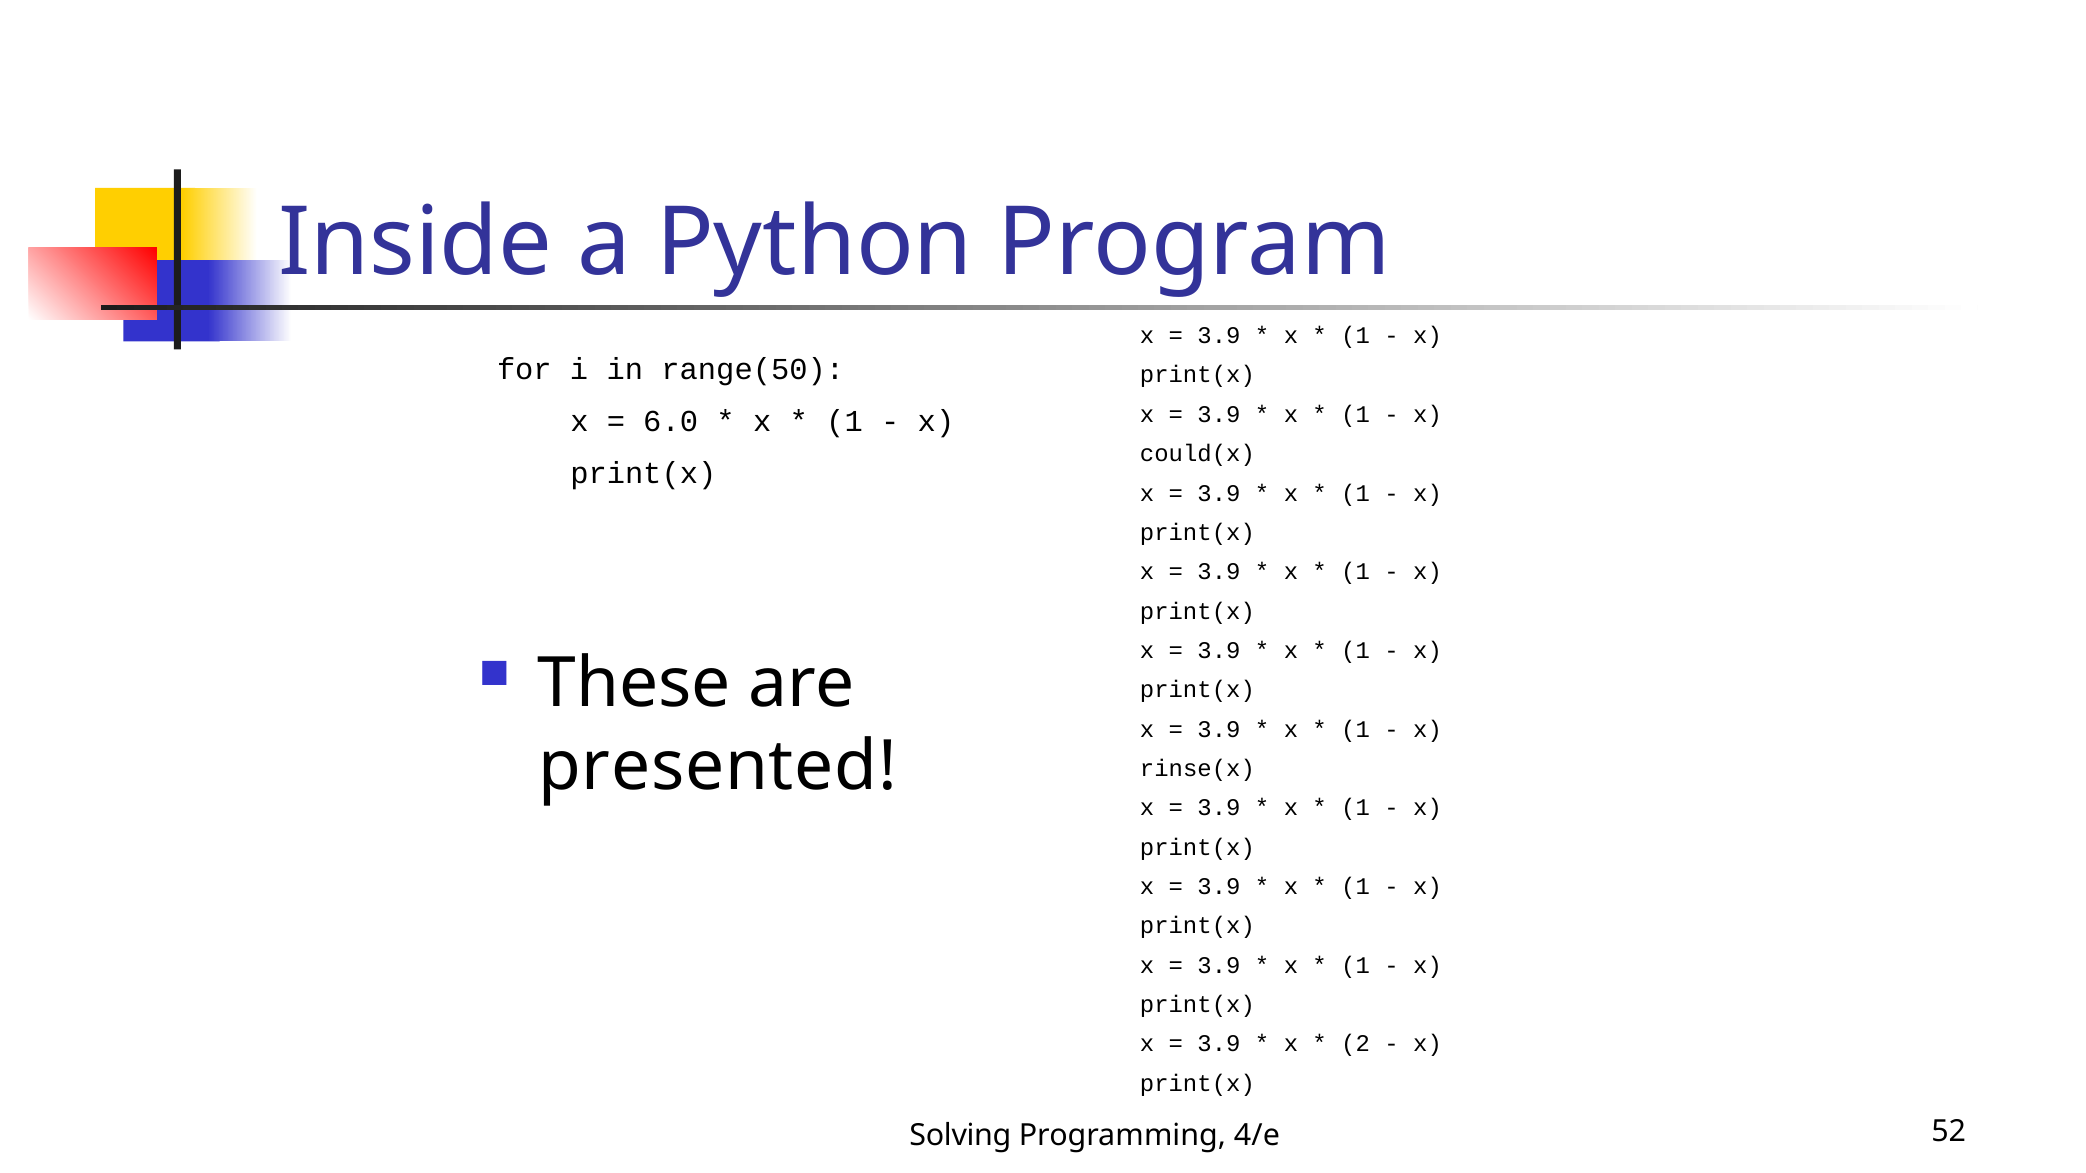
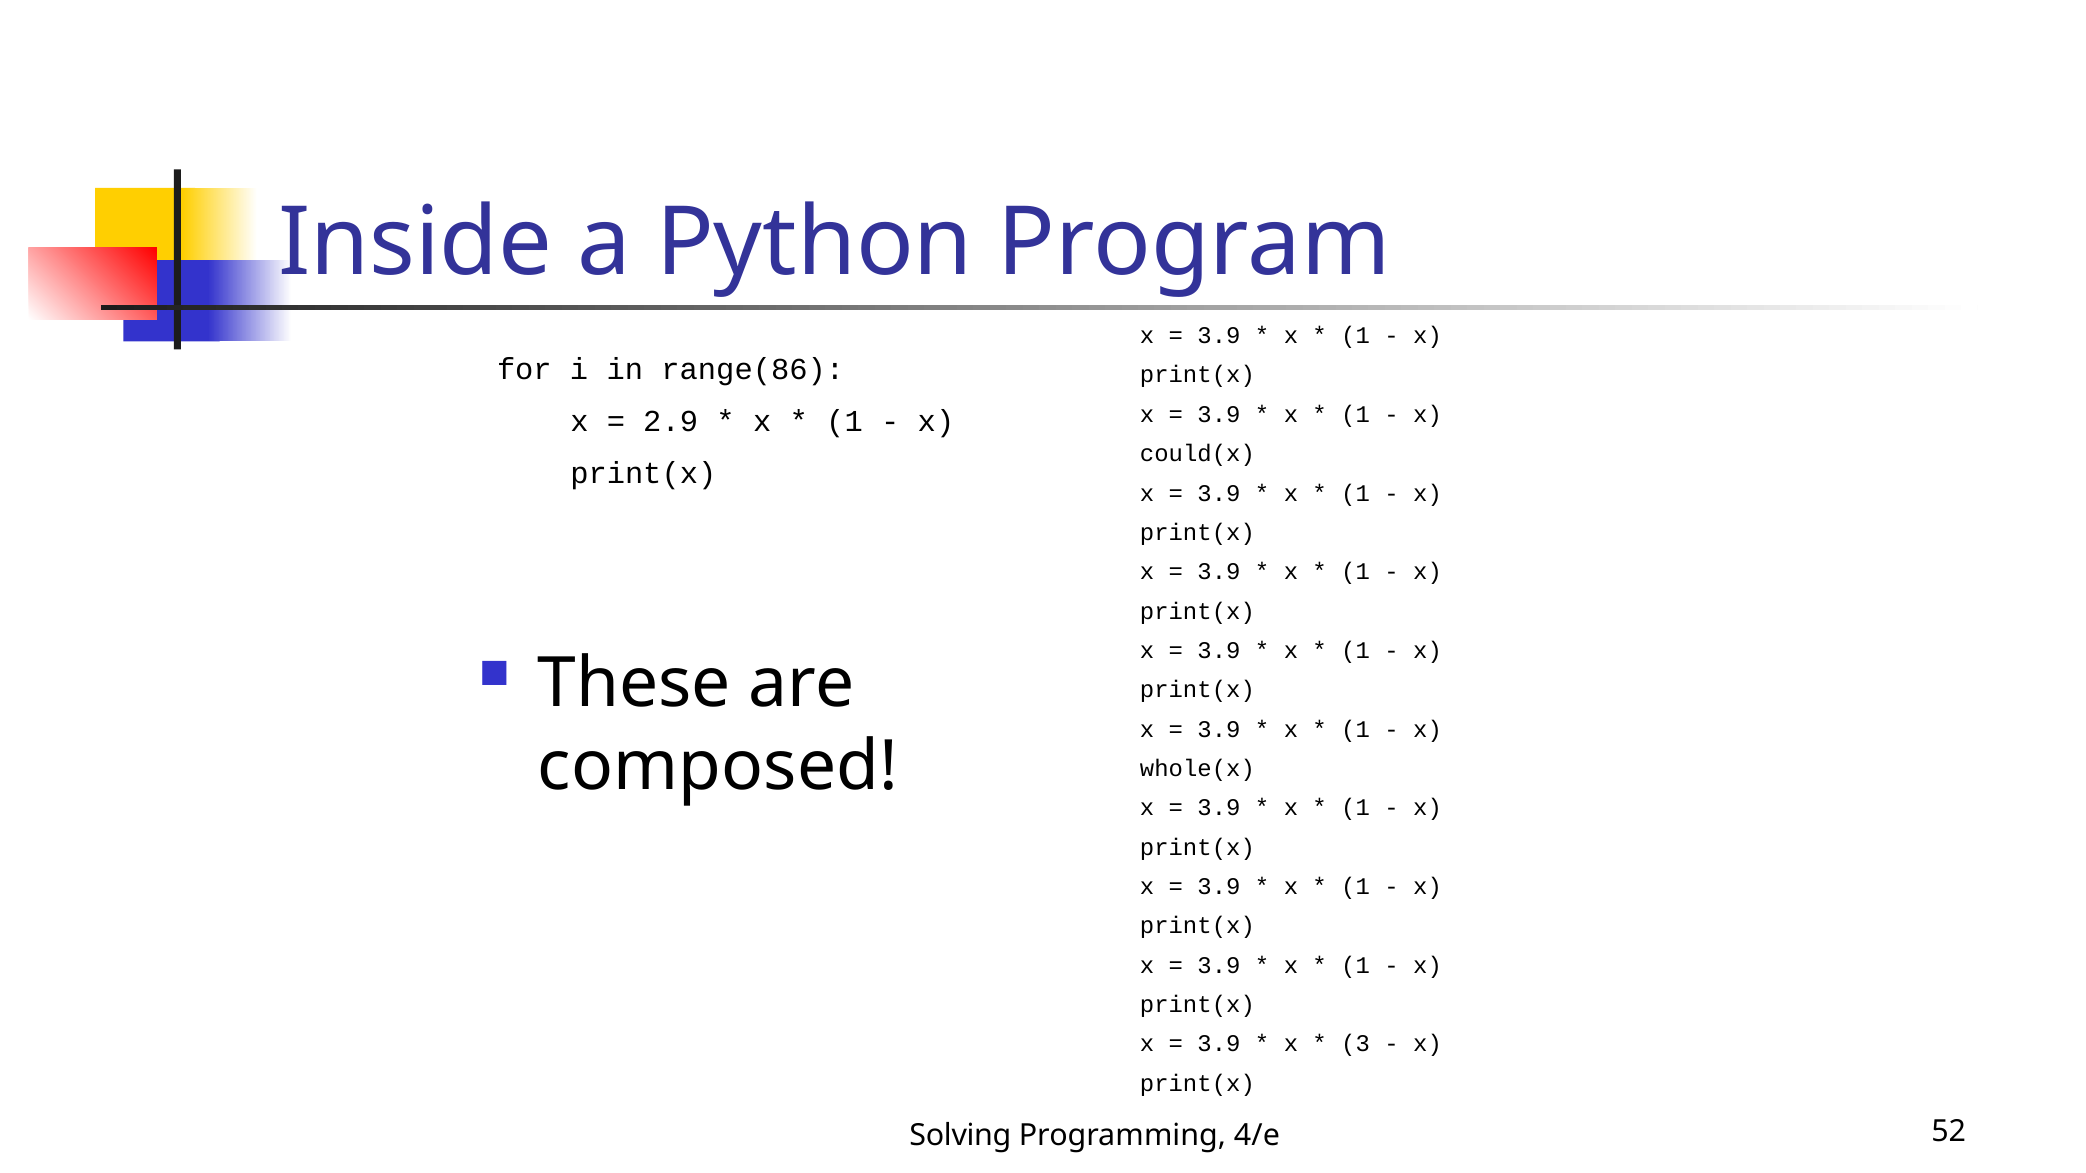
range(50: range(50 -> range(86 (753, 370)
6.0: 6.0 -> 2.9 (671, 422)
presented: presented -> composed (718, 767)
rinse(x: rinse(x -> whole(x (1197, 769)
2: 2 -> 3 (1355, 1044)
